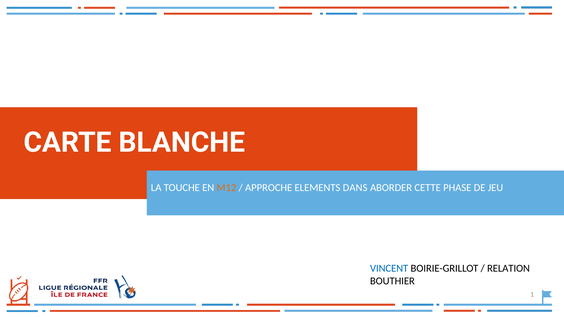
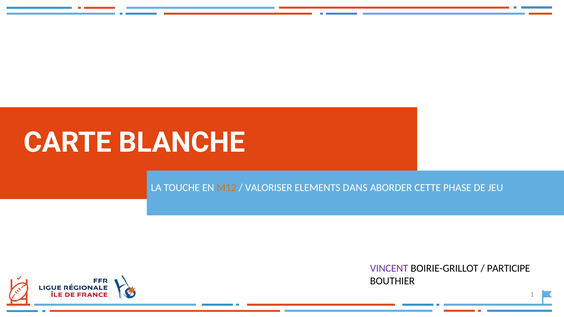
APPROCHE: APPROCHE -> VALORISER (269, 188)
VINCENT colour: blue -> purple (389, 269)
RELATION: RELATION -> PARTICIPE (509, 269)
